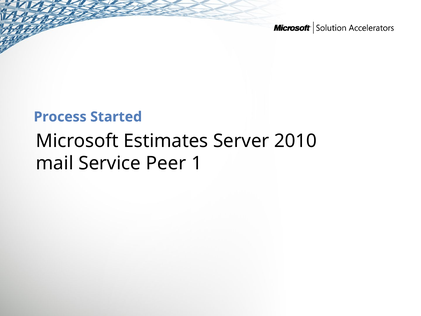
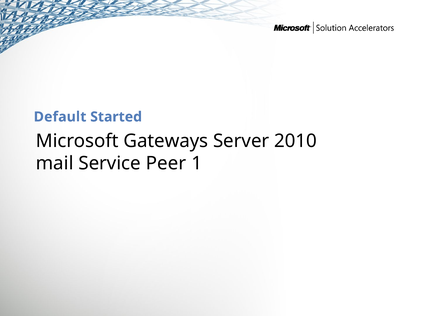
Process: Process -> Default (60, 117)
Estimates: Estimates -> Gateways (166, 141)
